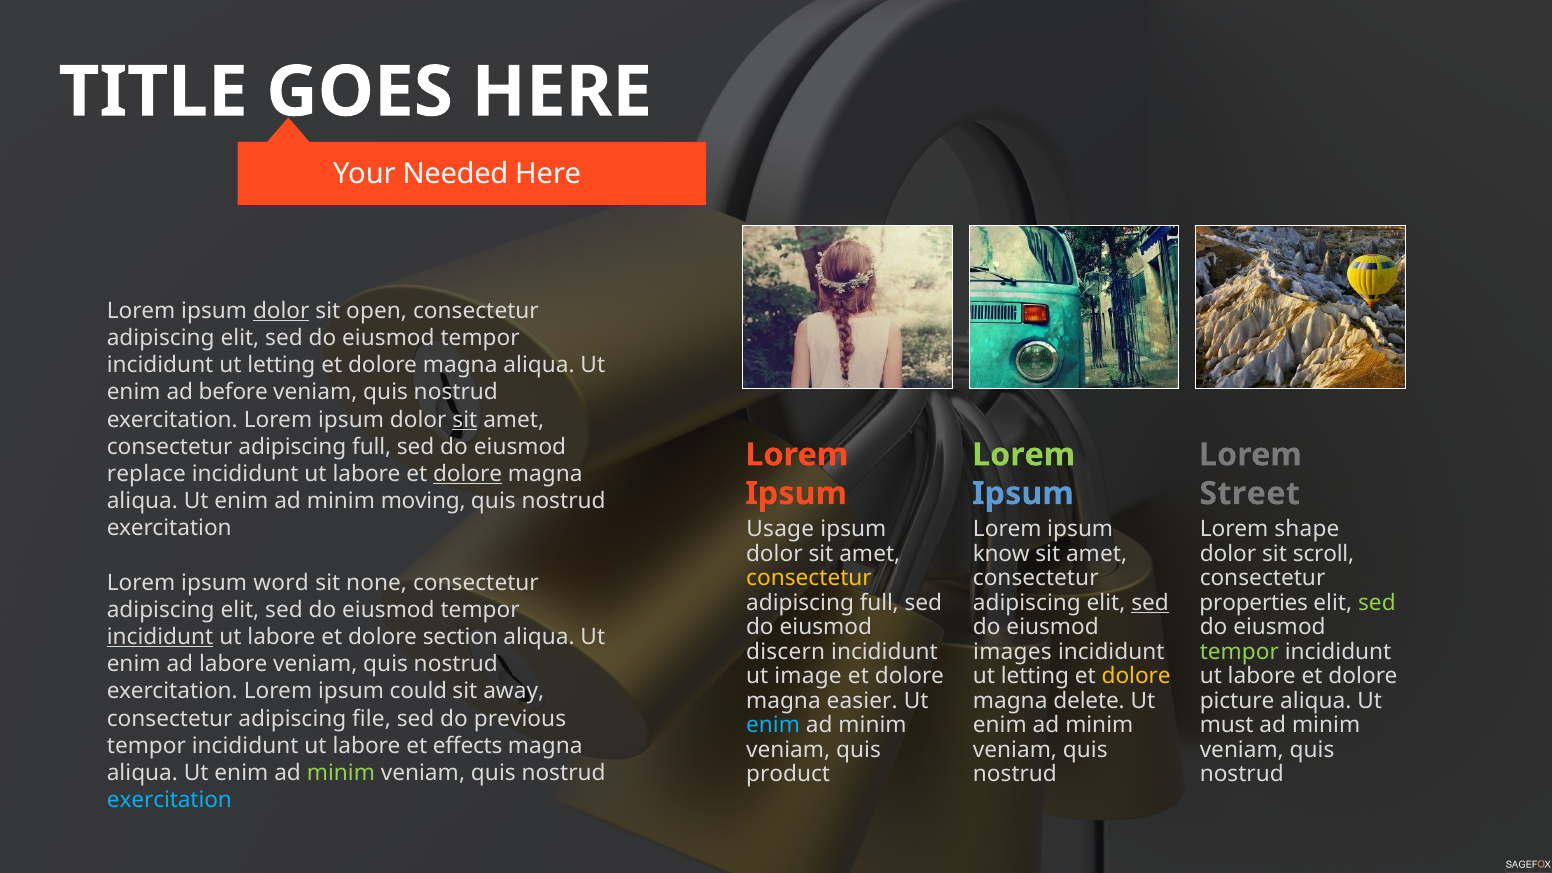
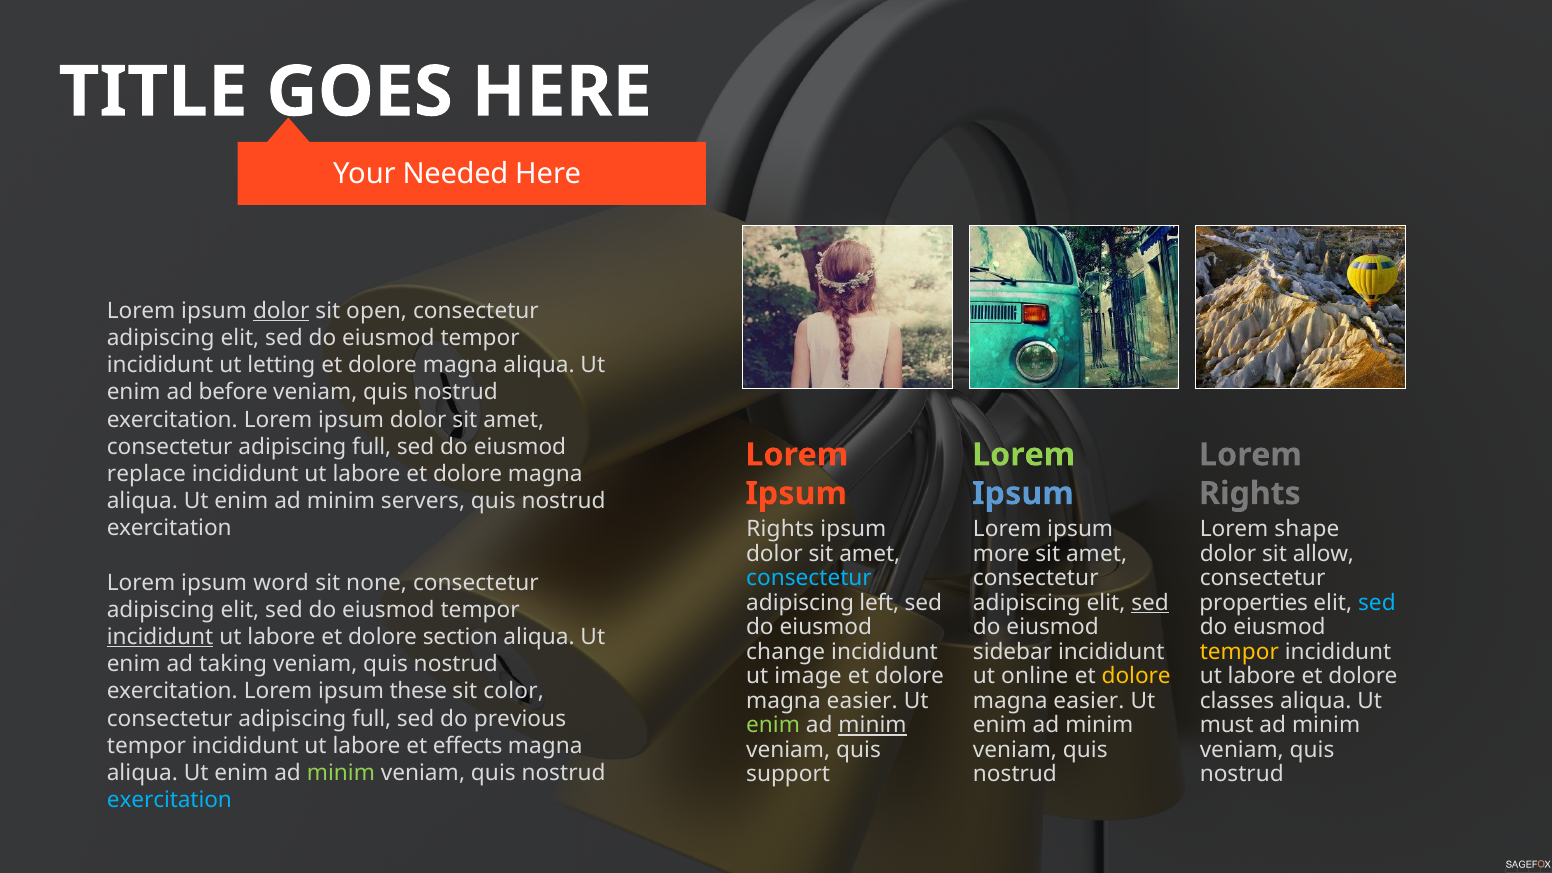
sit underline: present -> none (465, 420)
dolore underline: present -> none (468, 474)
Street: Street -> Rights (1250, 494)
moving: moving -> servers (423, 501)
Usage: Usage -> Rights (780, 530)
know: know -> more (1001, 554)
scroll: scroll -> allow (1323, 554)
consectetur colour: yellow -> light blue (809, 578)
full: full -> left (879, 603)
sed colour: light green -> light blue (1377, 603)
discern: discern -> change (786, 652)
images: images -> sidebar (1013, 652)
tempor colour: light green -> yellow (1239, 652)
ad labore: labore -> taking (233, 664)
letting: letting -> online (1035, 676)
could: could -> these (418, 691)
away: away -> color (514, 691)
delete: delete -> easier (1089, 701)
picture: picture -> classes (1237, 701)
file: file -> full (372, 719)
enim colour: light blue -> light green (773, 725)
minim underline: none -> present (873, 725)
product: product -> support (788, 774)
